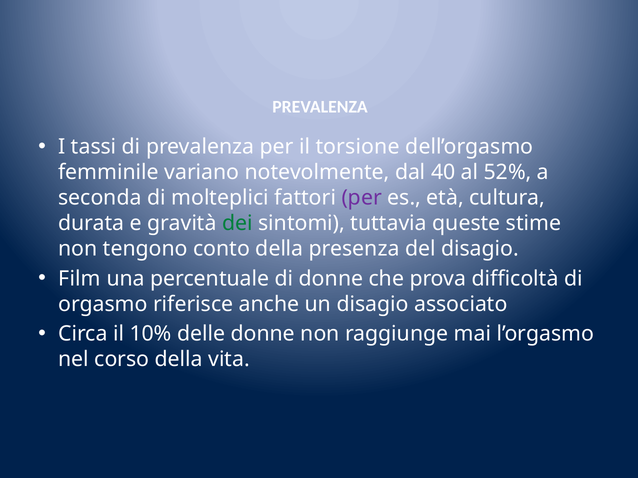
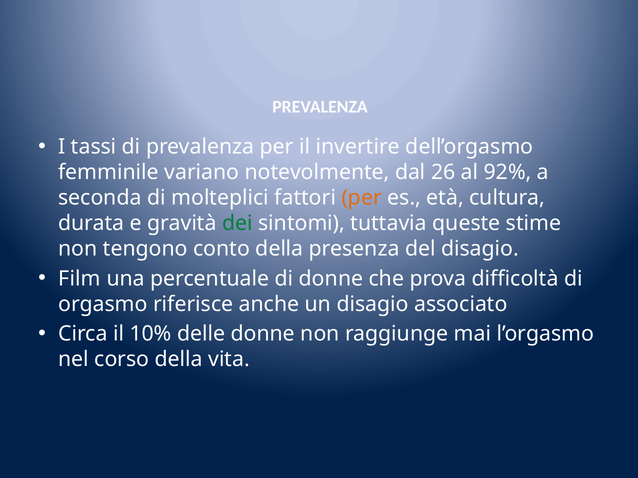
torsione: torsione -> invertire (358, 147)
40: 40 -> 26 (443, 173)
52%: 52% -> 92% (508, 173)
per colour: purple -> orange (362, 198)
